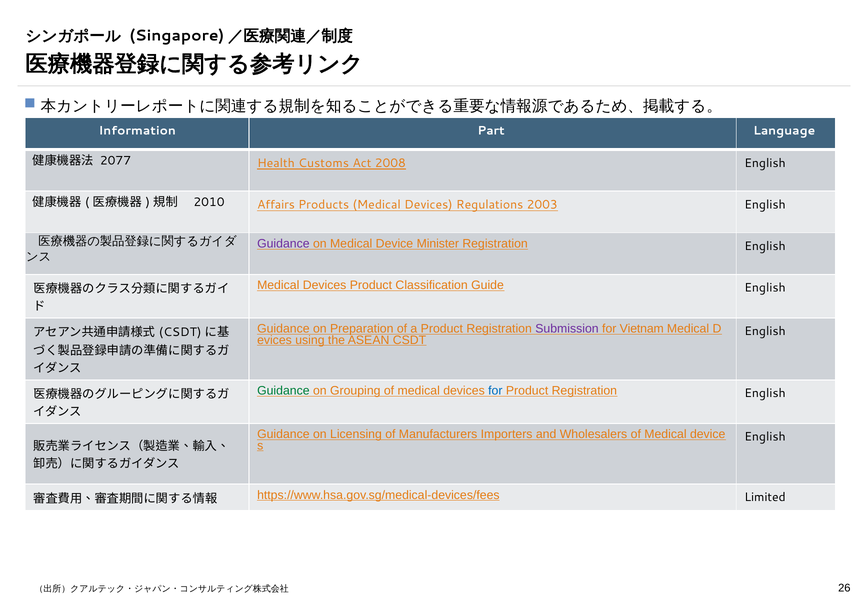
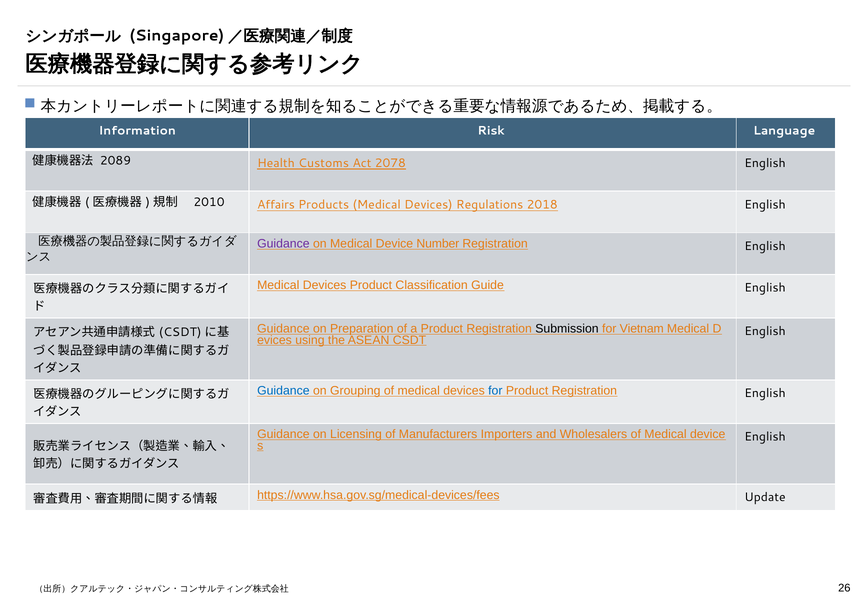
Part: Part -> Risk (491, 131)
2077: 2077 -> 2089 (115, 161)
2008: 2008 -> 2078 (390, 163)
2003: 2003 -> 2018 (542, 205)
Minister: Minister -> Number (438, 244)
Submission colour: purple -> black (567, 329)
Guidance colour: green -> blue (283, 391)
Limited: Limited -> Update (765, 497)
